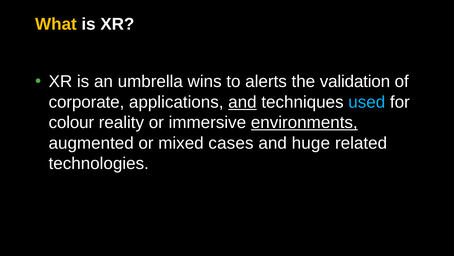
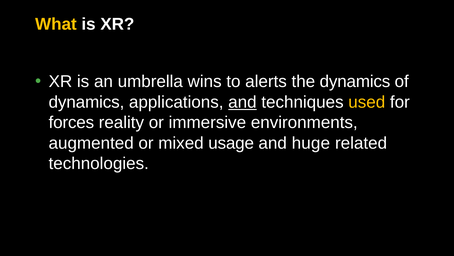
the validation: validation -> dynamics (355, 81)
corporate: corporate -> dynamics (86, 102)
used colour: light blue -> yellow (367, 102)
colour: colour -> forces (71, 122)
environments underline: present -> none (304, 122)
cases: cases -> usage (231, 143)
